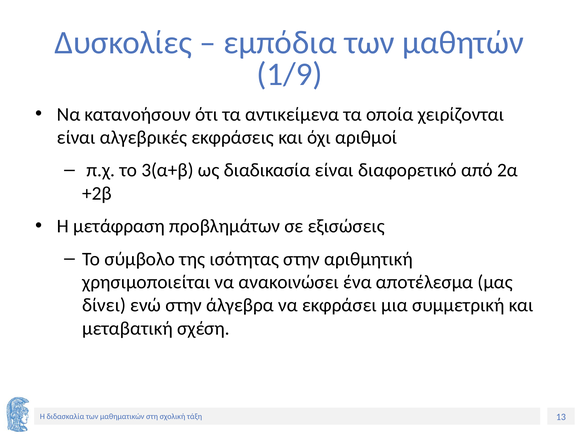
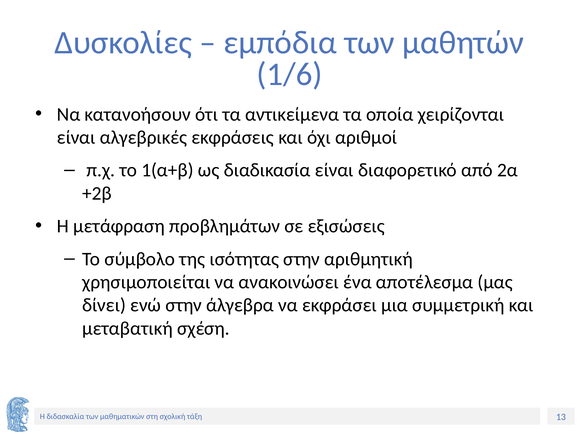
1/9: 1/9 -> 1/6 (289, 74)
3(α+β: 3(α+β -> 1(α+β (167, 170)
